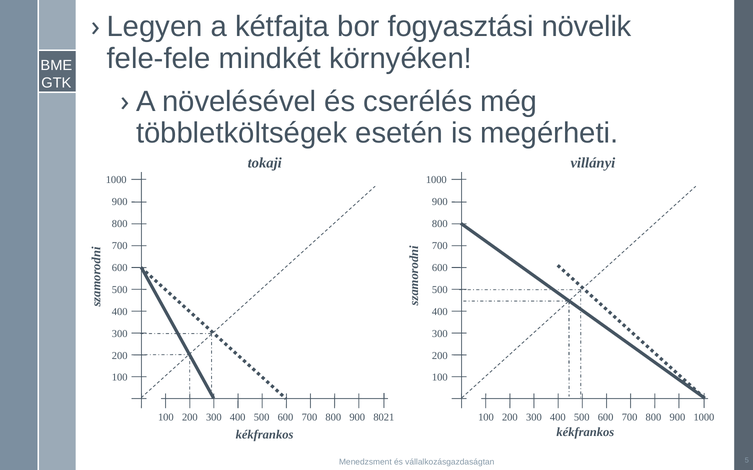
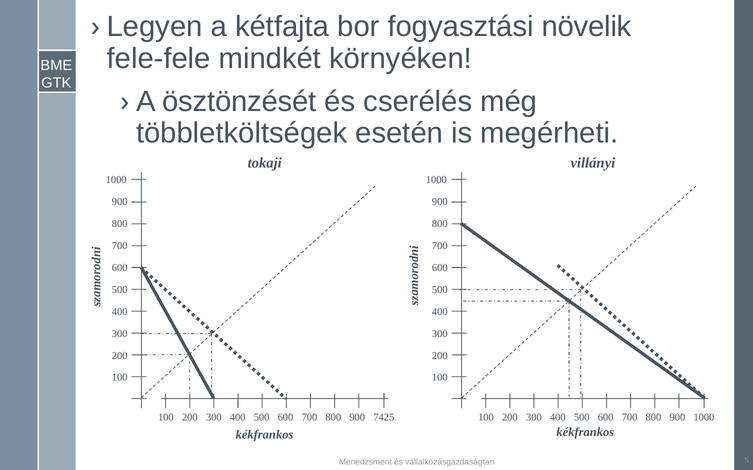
növelésével: növelésével -> ösztönzését (239, 102)
8021: 8021 -> 7425 (384, 418)
